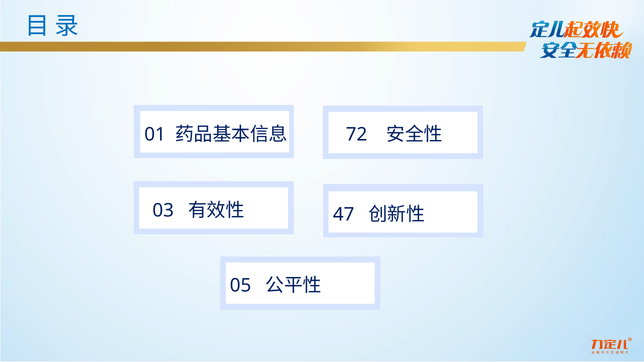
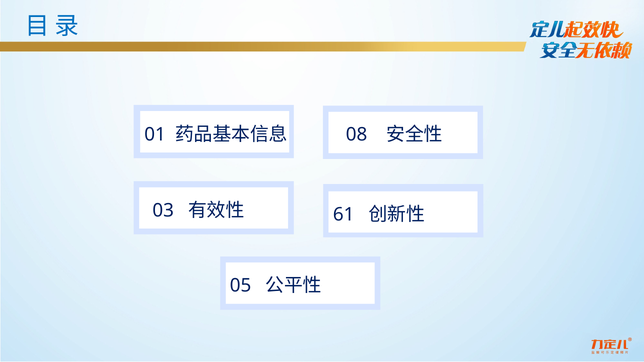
72: 72 -> 08 (357, 135)
47: 47 -> 61 (344, 214)
